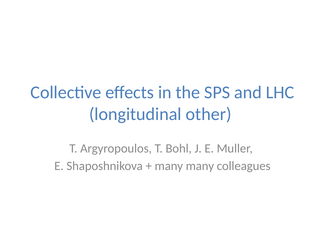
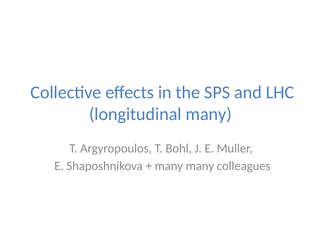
longitudinal other: other -> many (209, 114)
